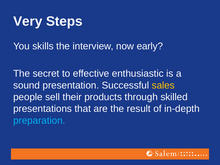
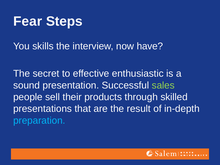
Very: Very -> Fear (28, 21)
early: early -> have (150, 46)
sales colour: yellow -> light green (163, 85)
